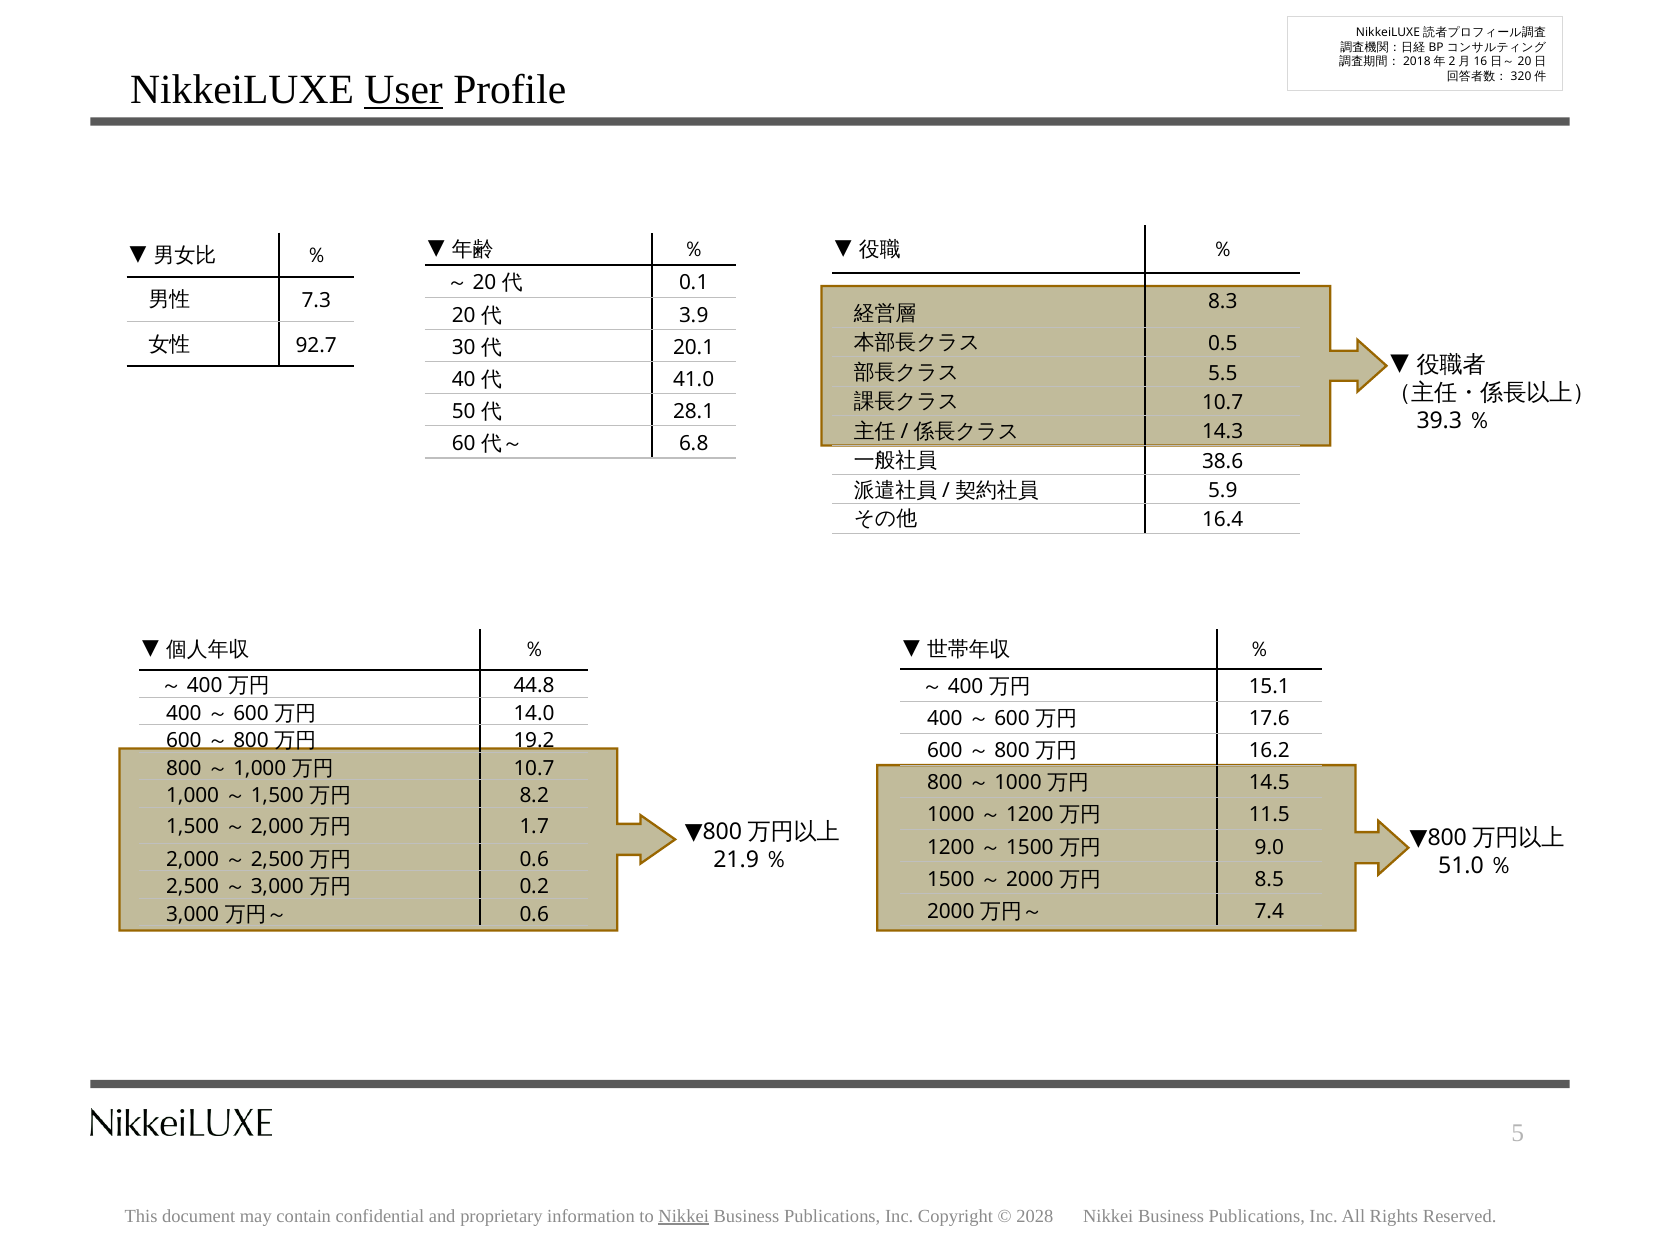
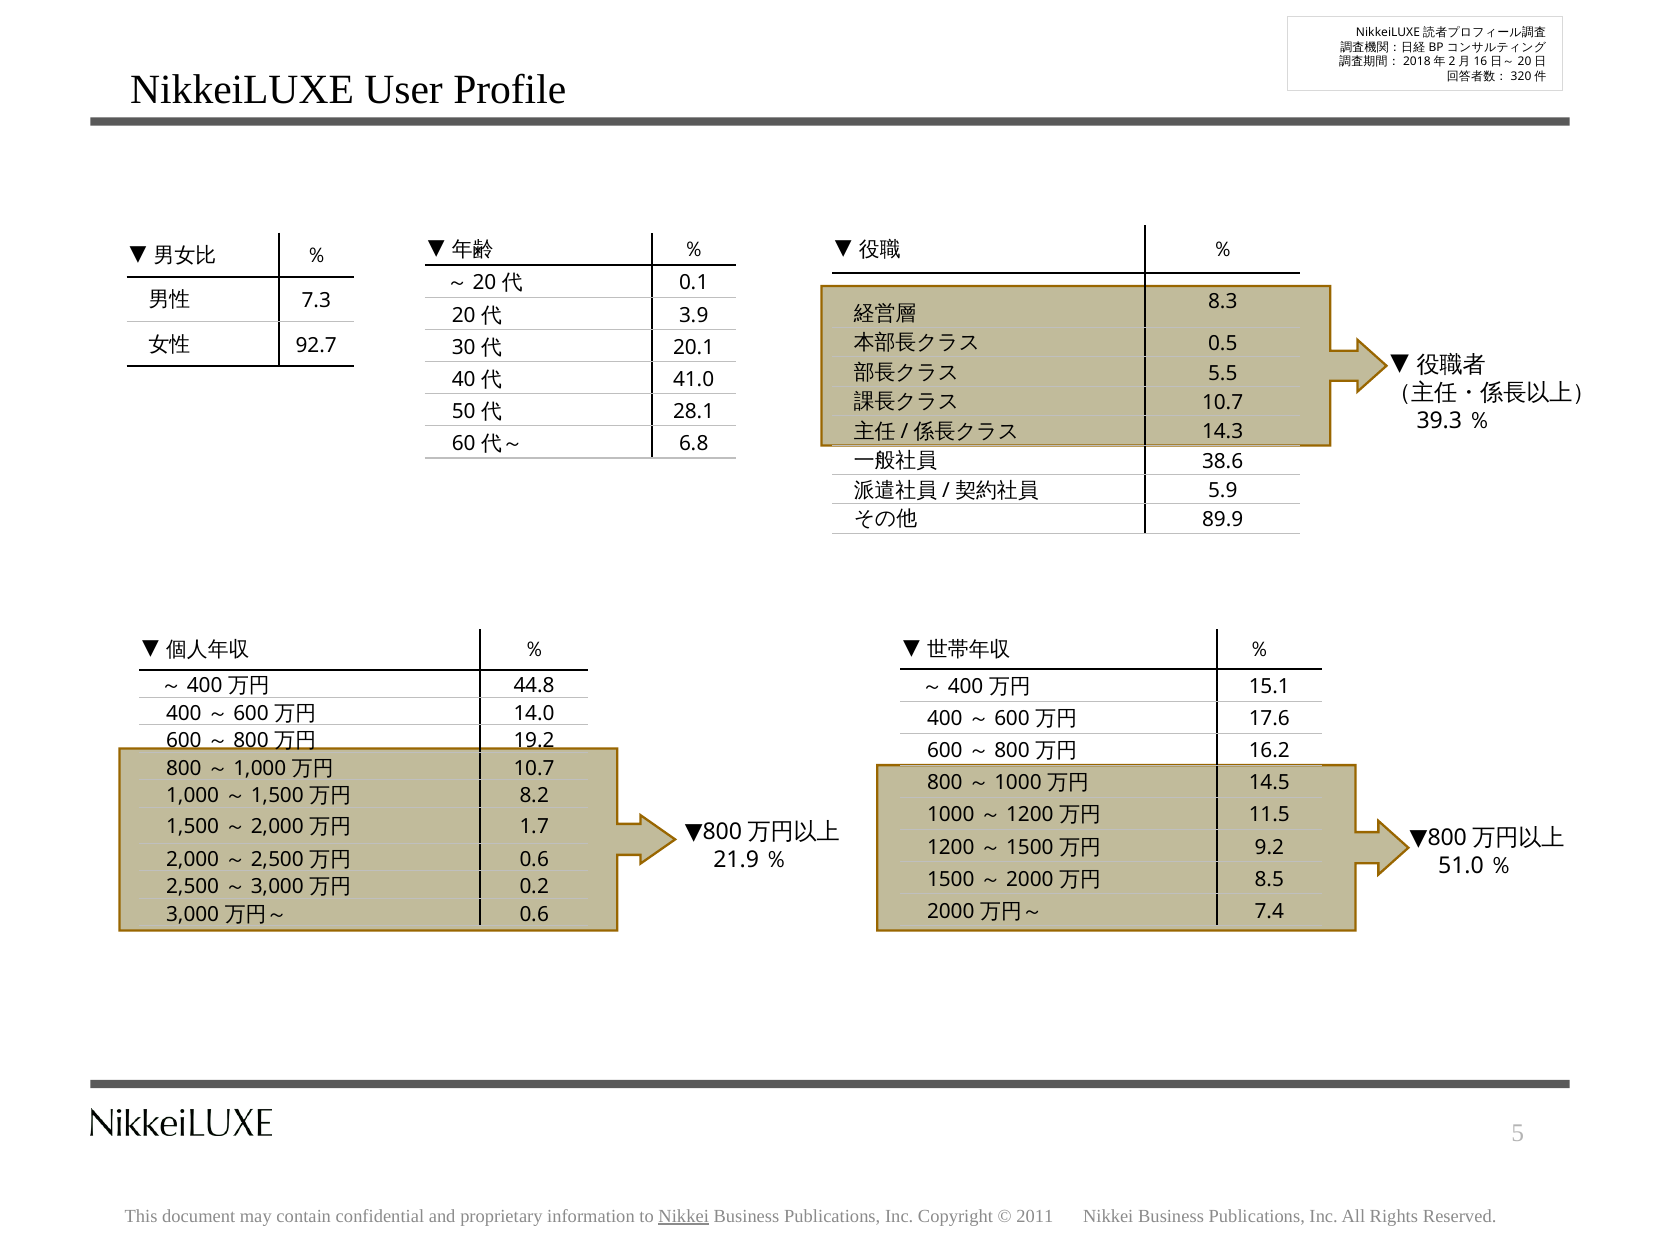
User underline: present -> none (404, 90)
16.4: 16.4 -> 89.9 (1223, 520)
9.0: 9.0 -> 9.2 (1269, 847)
2028: 2028 -> 2011 (1035, 1216)
